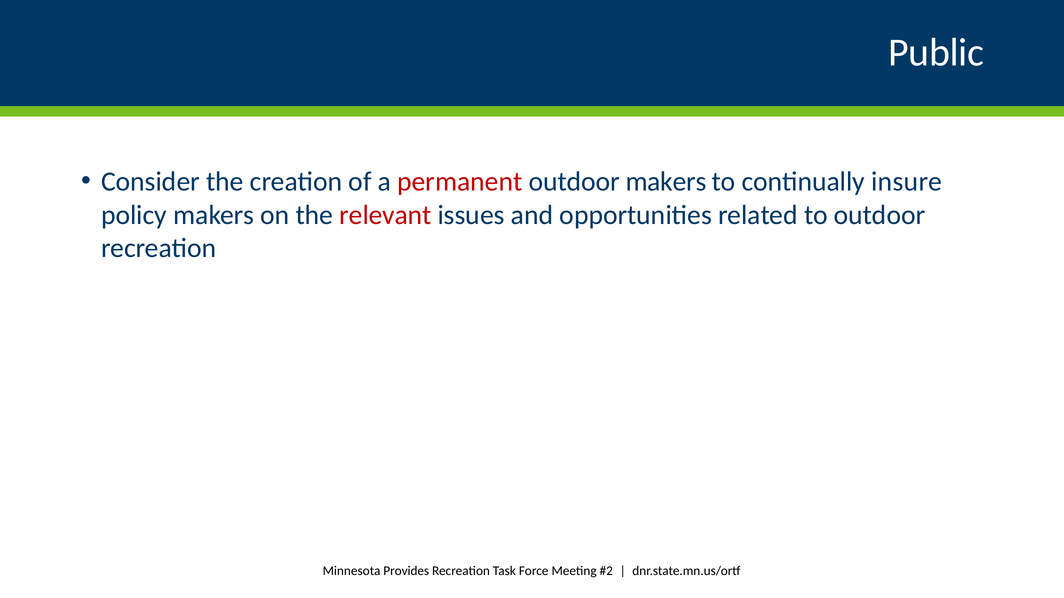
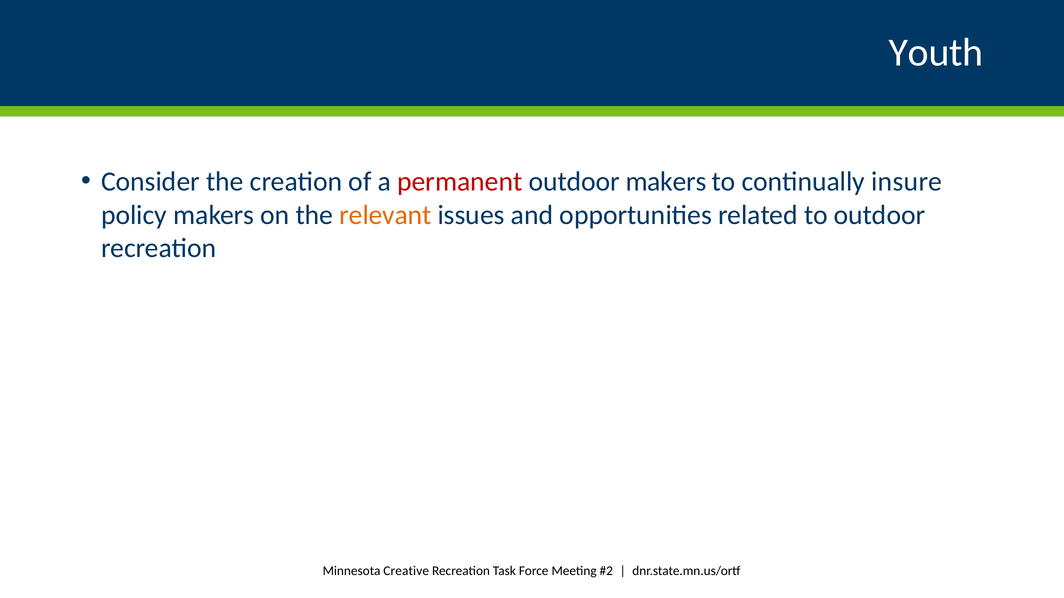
Public: Public -> Youth (936, 53)
relevant colour: red -> orange (385, 215)
Provides: Provides -> Creative (406, 572)
